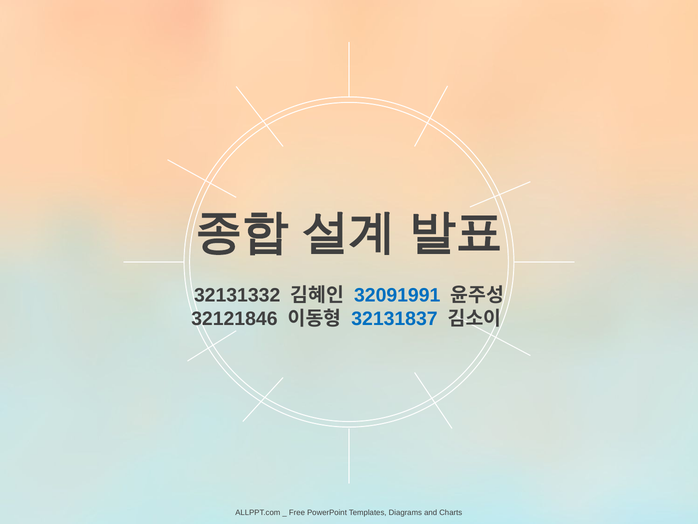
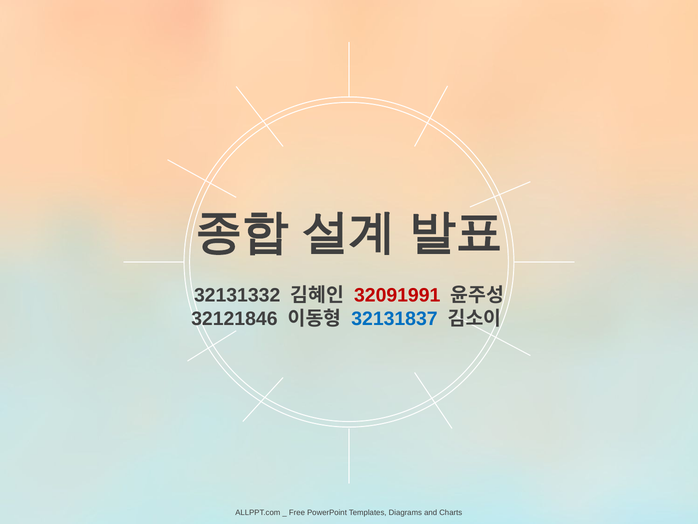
32091991 colour: blue -> red (397, 295)
